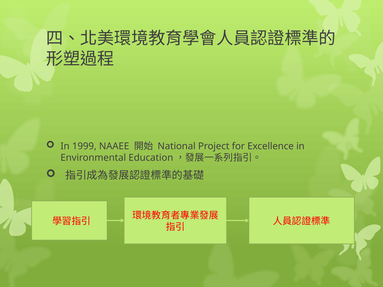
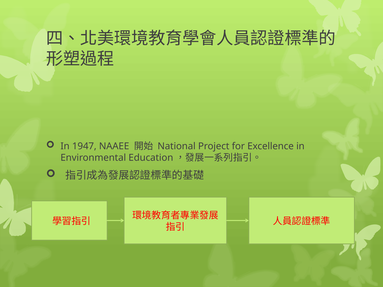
1999: 1999 -> 1947 (84, 146)
